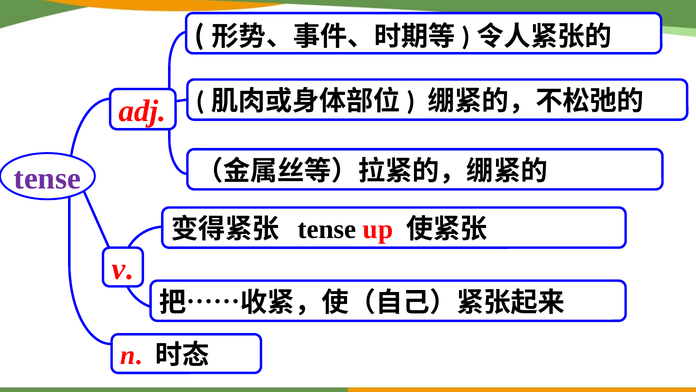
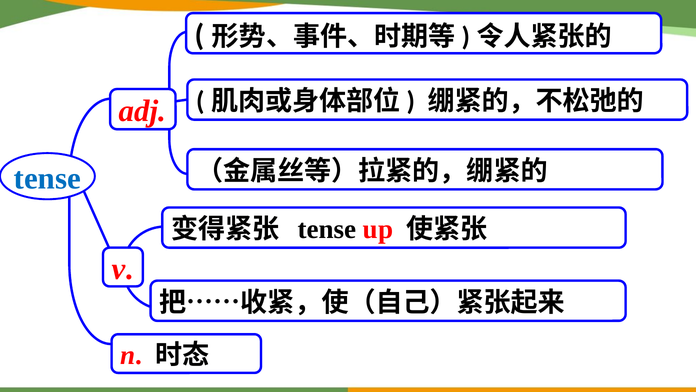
tense colour: purple -> blue (47, 178)
